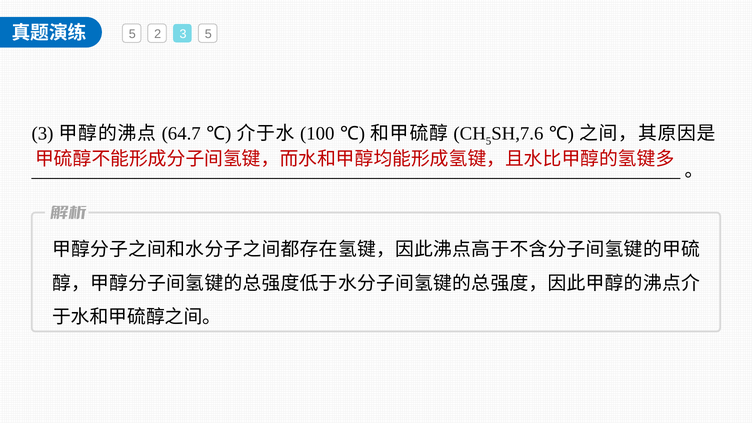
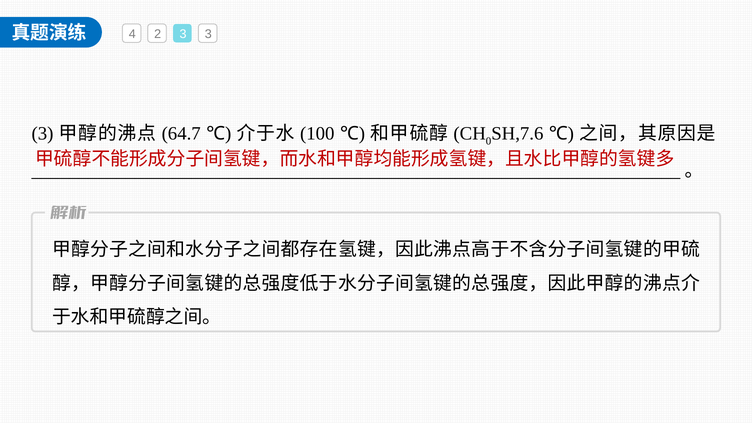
5: 5 -> 4 (132, 34)
2 3 5: 5 -> 3 (208, 34)
5: 5 -> 0 (489, 141)
